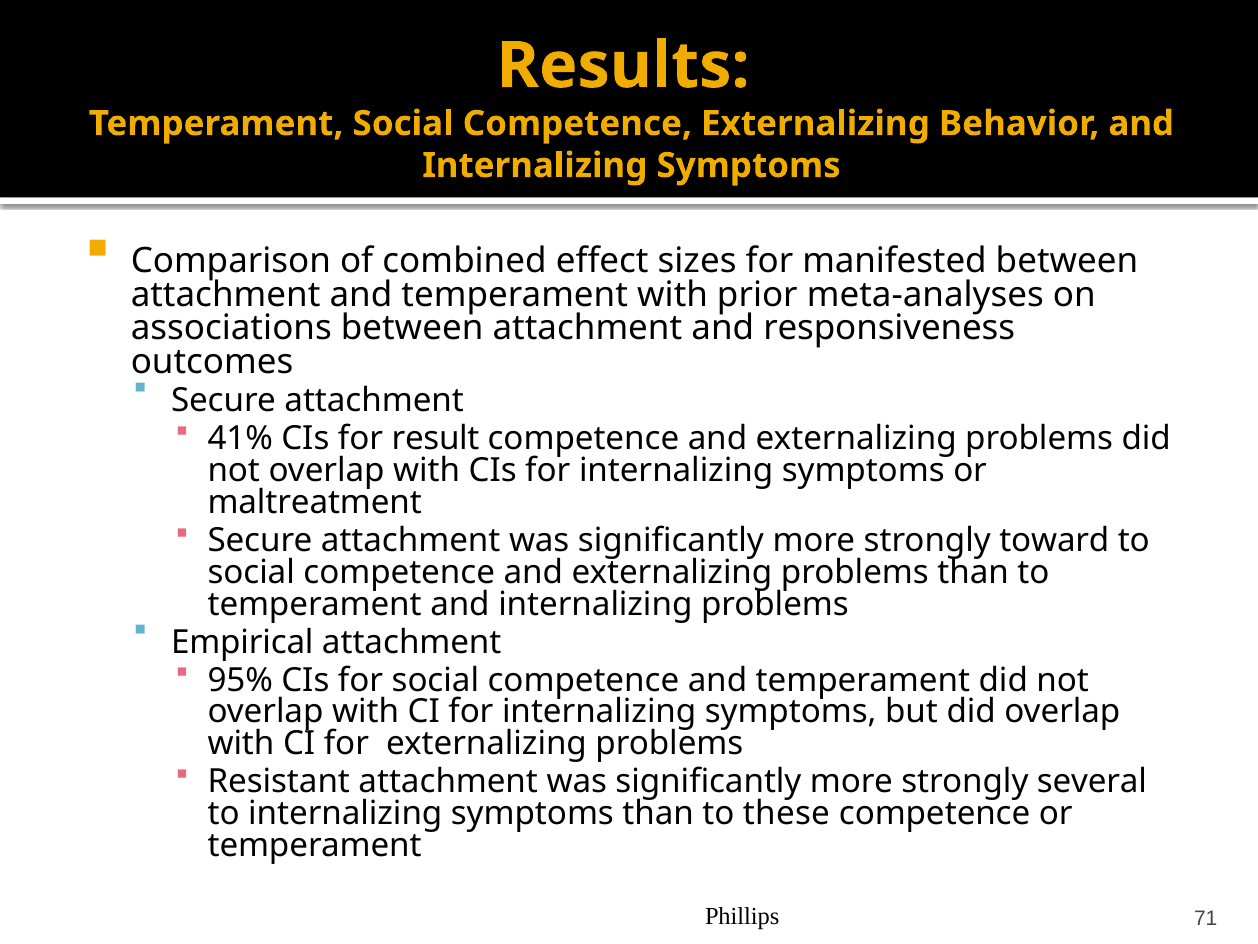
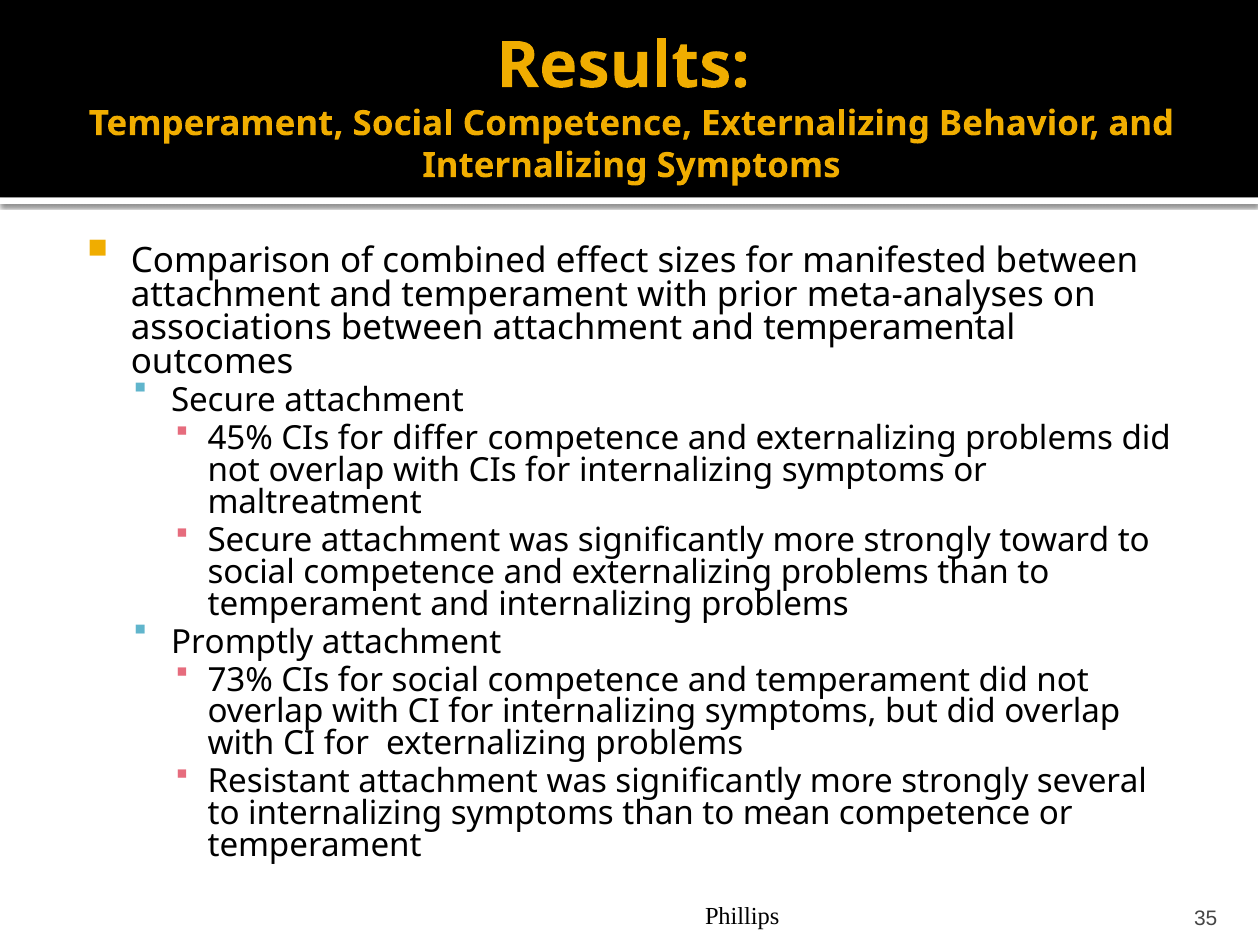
responsiveness: responsiveness -> temperamental (889, 328)
41%: 41% -> 45% (240, 438)
result: result -> differ (435, 438)
Empirical: Empirical -> Promptly (242, 642)
95%: 95% -> 73% (240, 680)
these: these -> mean (787, 813)
71: 71 -> 35 (1206, 918)
